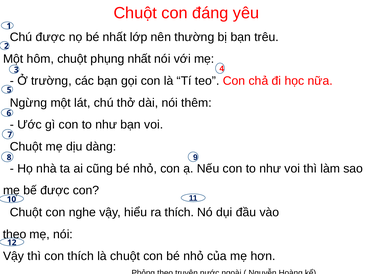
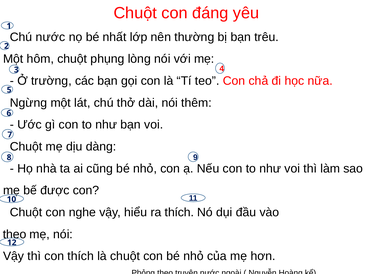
Chú được: được -> nước (50, 37)
phụng nhất: nhất -> lòng (139, 59)
